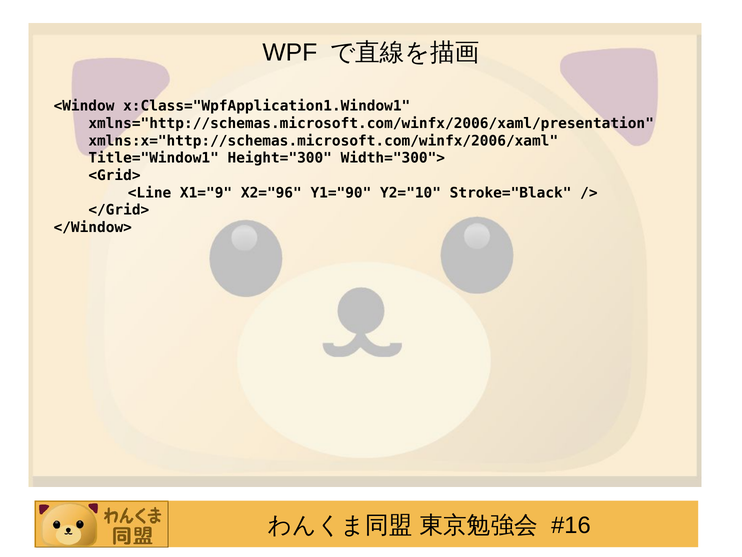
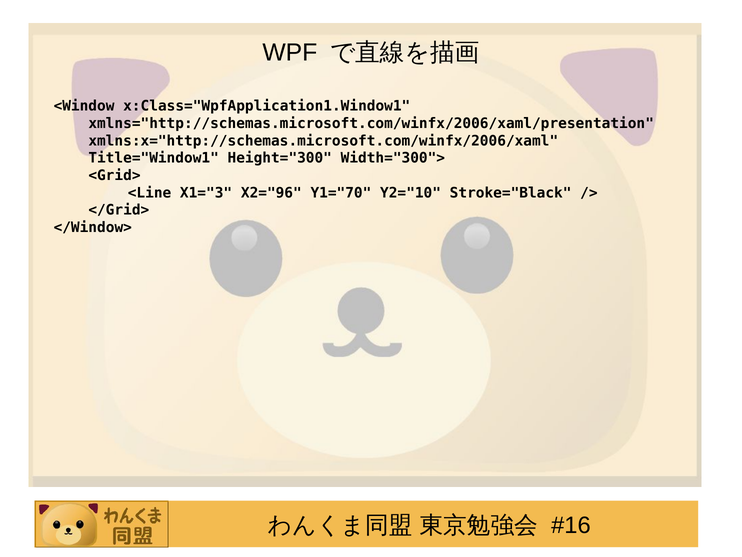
X1="9: X1="9 -> X1="3 (206, 193)
Y1="90: Y1="90 -> Y1="70 (341, 193)
